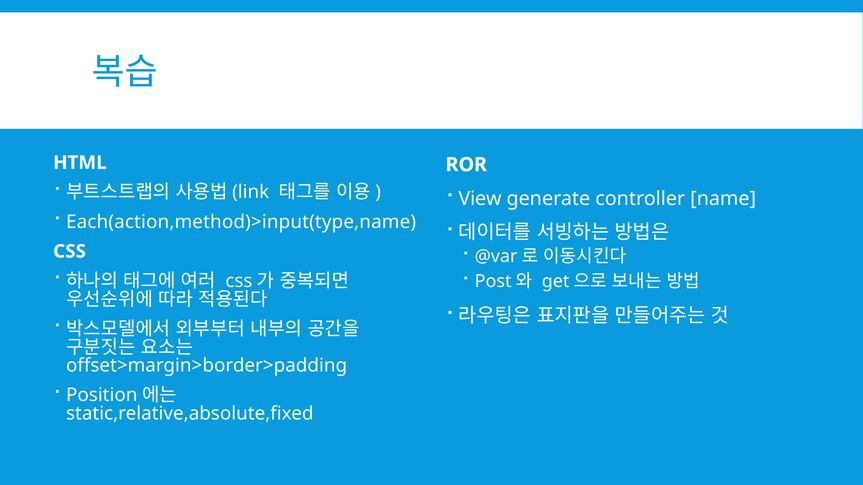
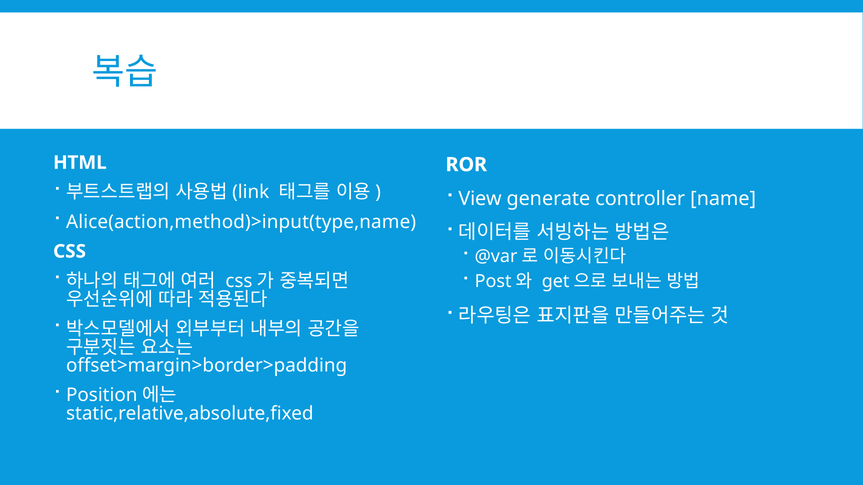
Each(action,method)>input(type,name: Each(action,method)>input(type,name -> Alice(action,method)>input(type,name (241, 222)
